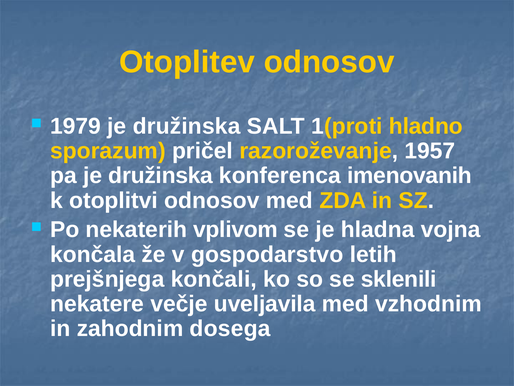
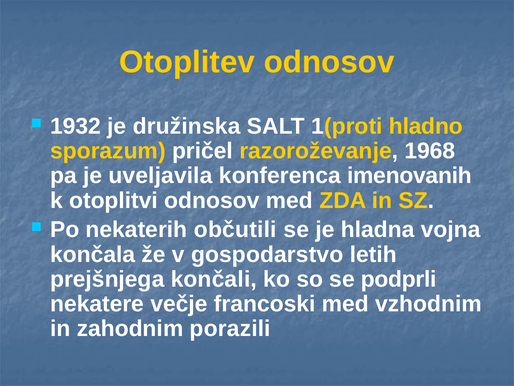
1979: 1979 -> 1932 (76, 126)
1957: 1957 -> 1968 (430, 151)
pa je družinska: družinska -> uveljavila (160, 176)
vplivom: vplivom -> občutili (235, 229)
sklenili: sklenili -> podprli (399, 279)
uveljavila: uveljavila -> francoski (265, 304)
dosega: dosega -> porazili (230, 328)
